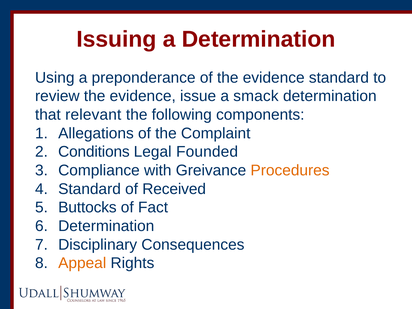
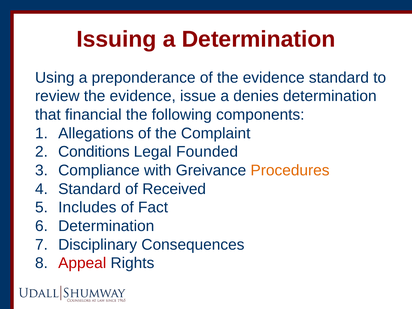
smack: smack -> denies (256, 96)
relevant: relevant -> financial (93, 115)
Buttocks: Buttocks -> Includes (87, 208)
Appeal colour: orange -> red (82, 263)
